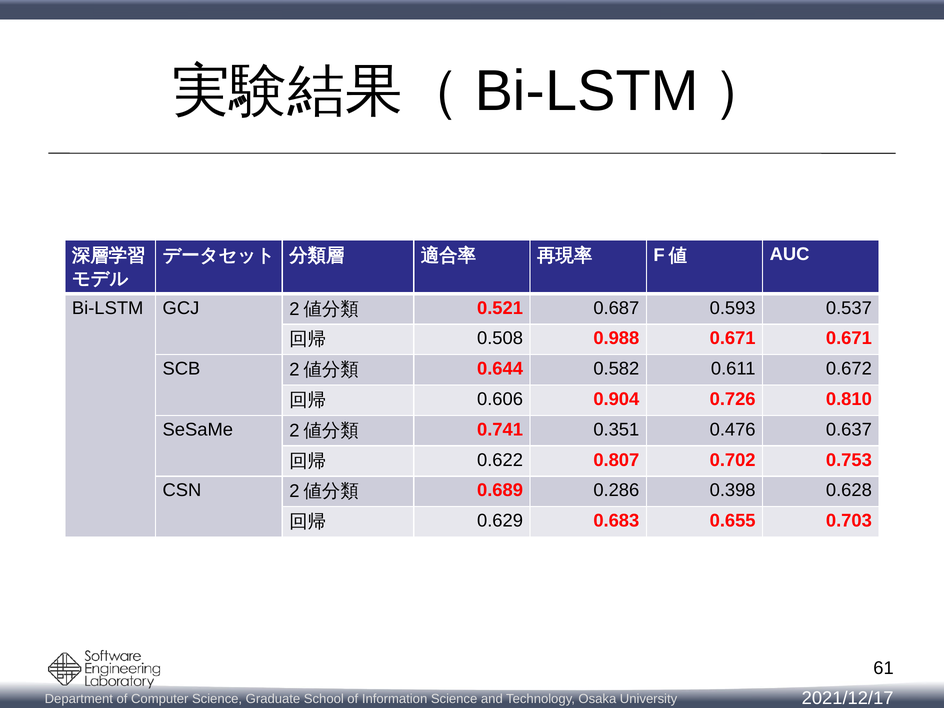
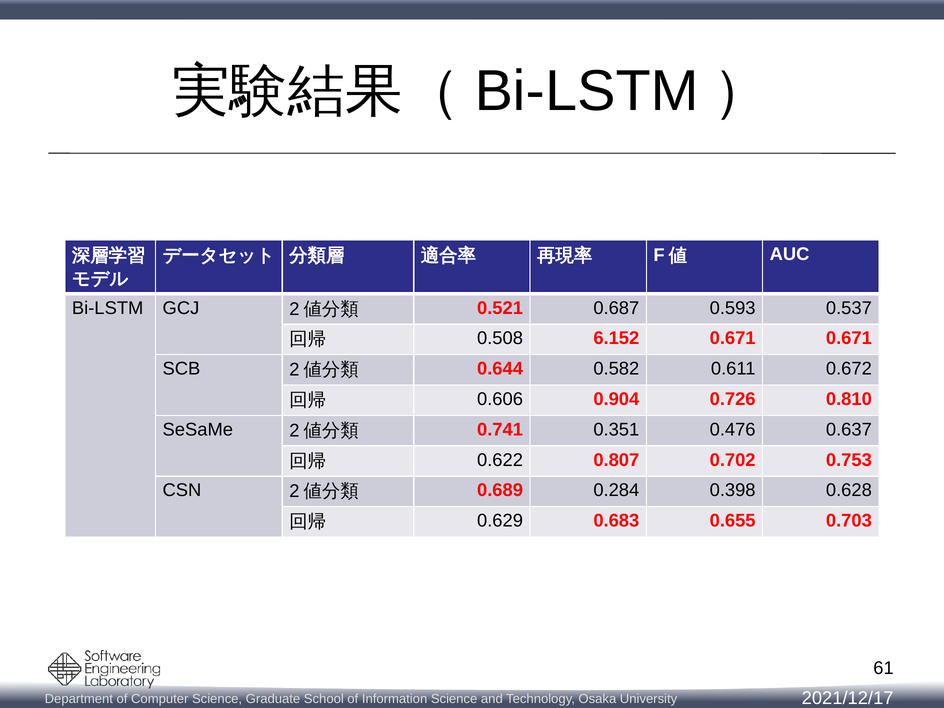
0.988: 0.988 -> 6.152 (616, 338)
0.286: 0.286 -> 0.284 (616, 490)
